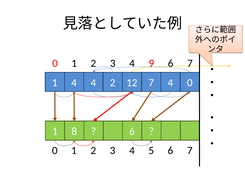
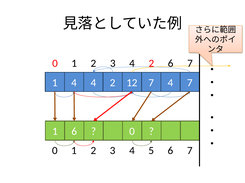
3 4 9: 9 -> 2 (151, 64)
4 0: 0 -> 7 (190, 83)
1 8: 8 -> 6 (74, 132)
6: 6 -> 0 (132, 132)
